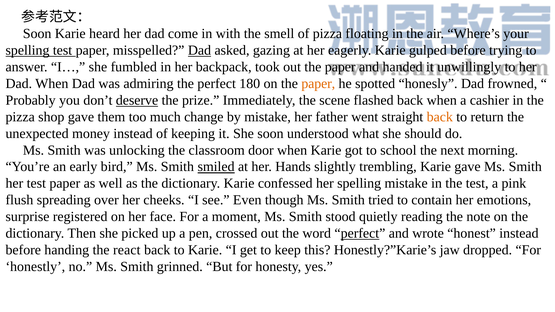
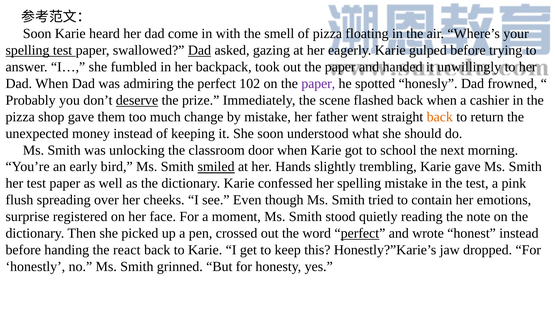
misspelled: misspelled -> swallowed (149, 50)
180: 180 -> 102 (250, 84)
paper colour: orange -> purple (318, 84)
